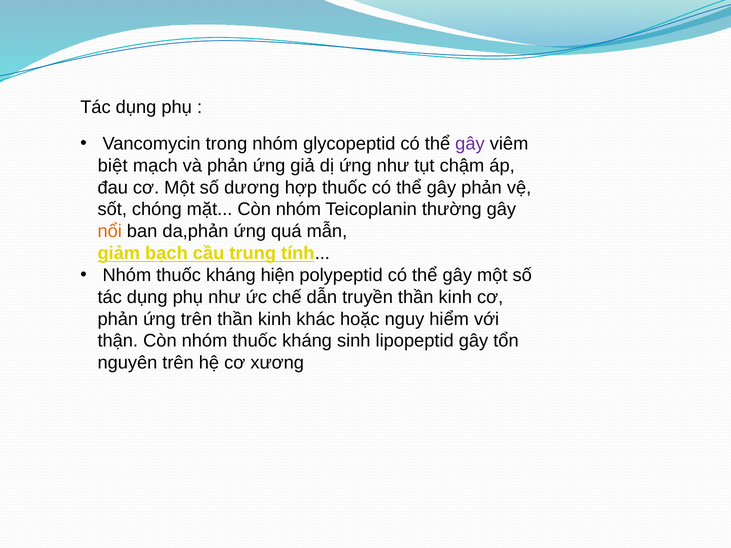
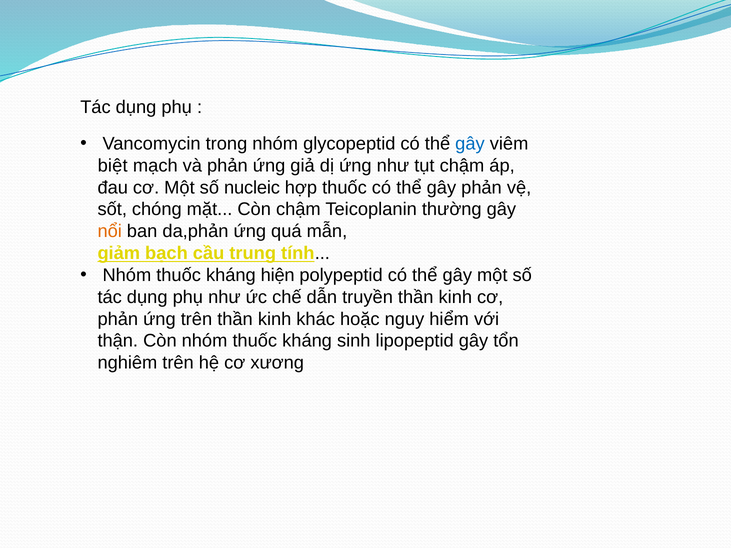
gây colour: purple -> blue (470, 144)
dương: dương -> nucleic (252, 188)
mặt Còn nhóm: nhóm -> chậm (298, 210)
nguyên: nguyên -> nghiêm (127, 363)
